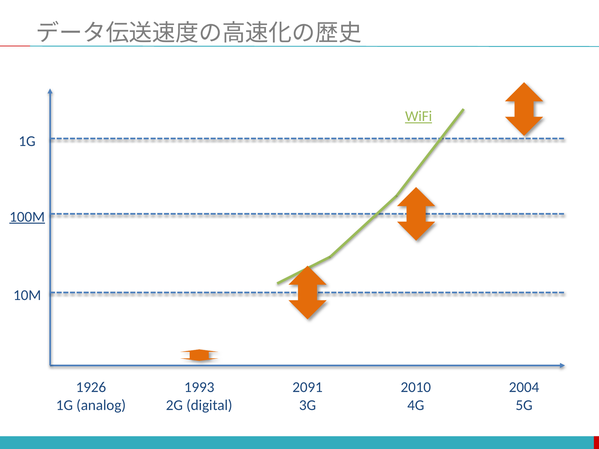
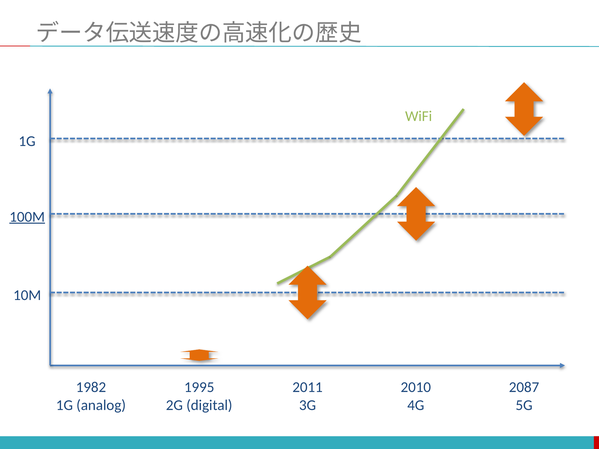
WiFi underline: present -> none (419, 116)
1926: 1926 -> 1982 (91, 388)
1993: 1993 -> 1995 (199, 388)
2091: 2091 -> 2011 (308, 388)
2004: 2004 -> 2087 (524, 388)
